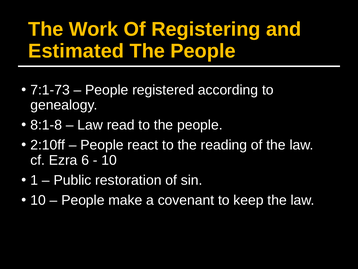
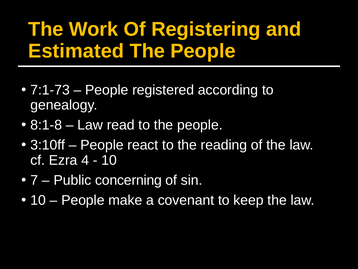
2:10ff: 2:10ff -> 3:10ff (48, 145)
6: 6 -> 4 (85, 160)
1: 1 -> 7 (34, 180)
restoration: restoration -> concerning (129, 180)
